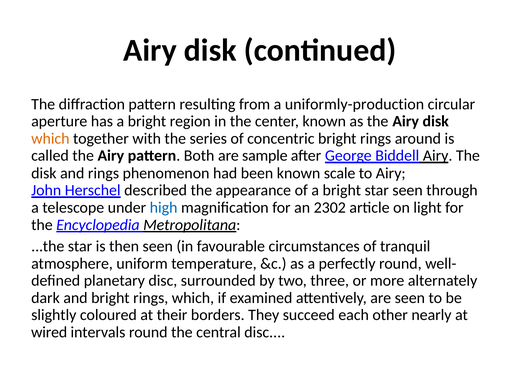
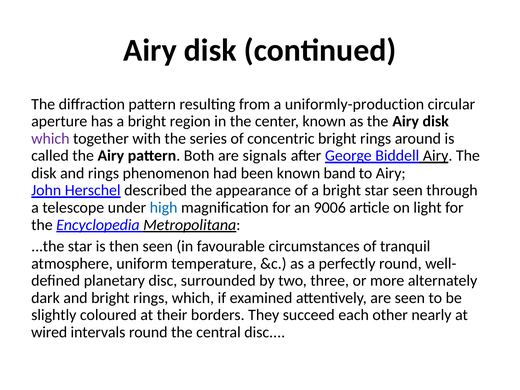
which colour: orange -> purple (50, 139)
sample: sample -> signals (265, 156)
scale: scale -> band (340, 173)
2302: 2302 -> 9006 (330, 208)
